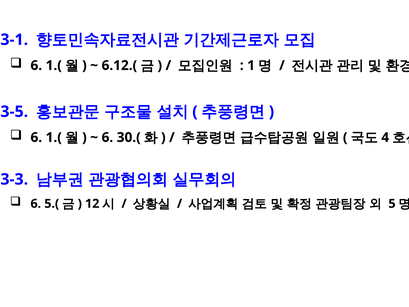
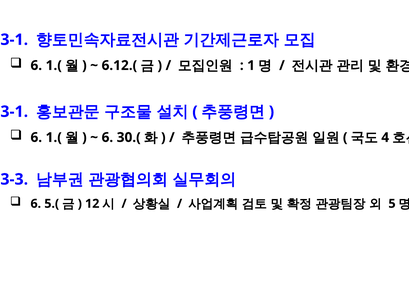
3-5: 3-5 -> 3-1 (14, 112)
